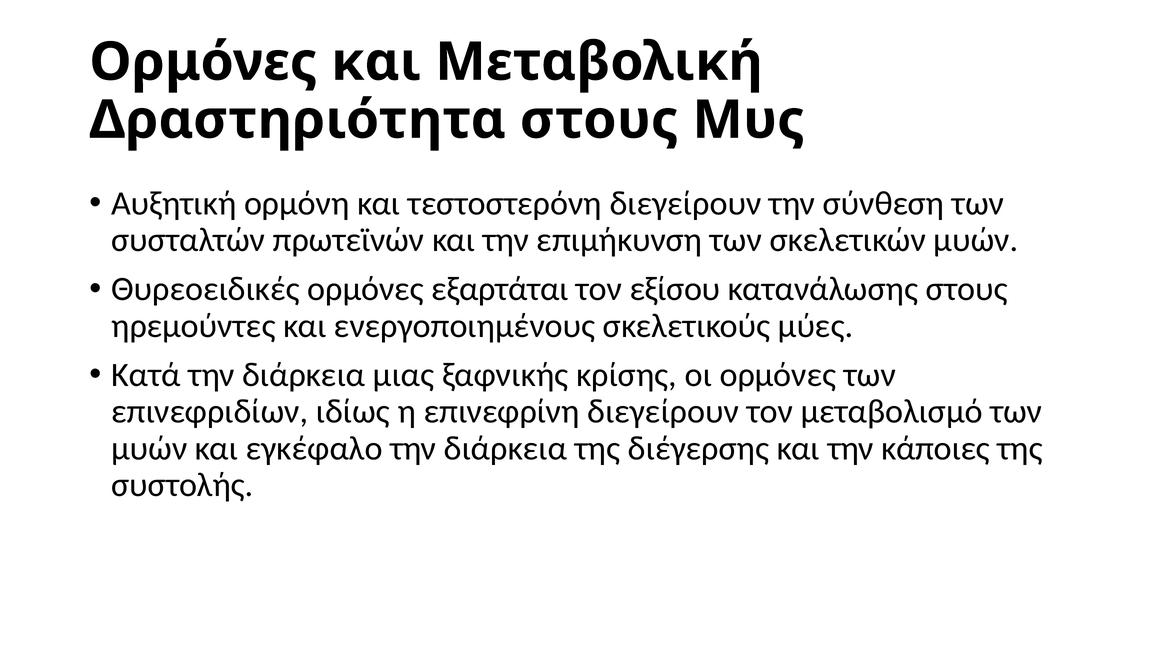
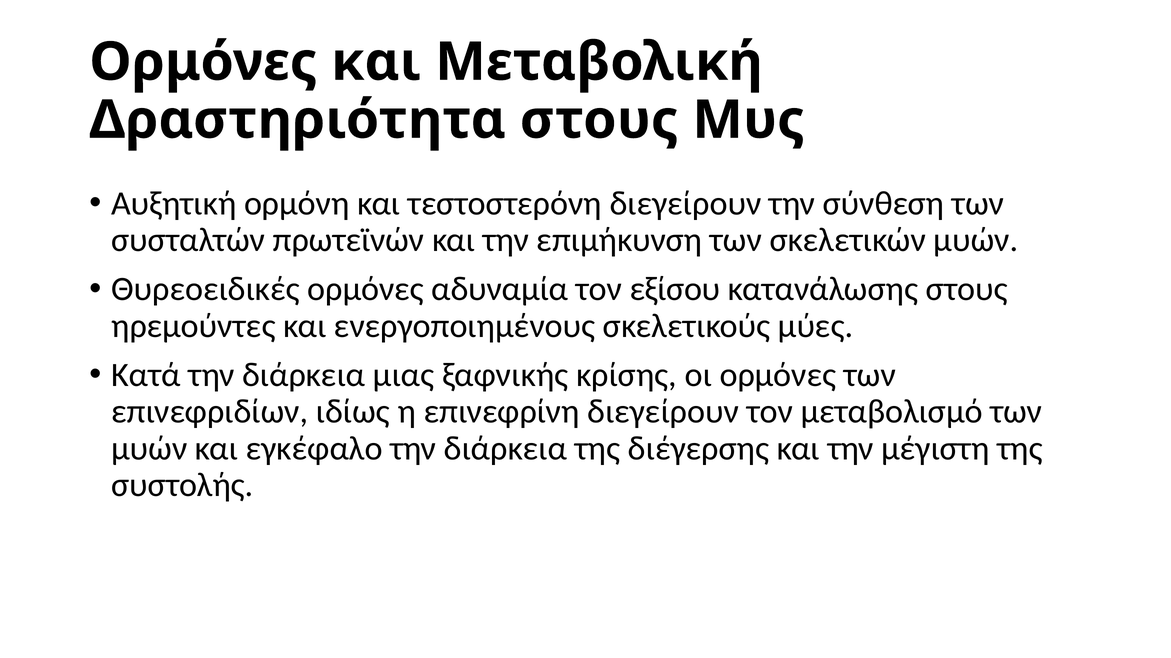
εξαρτάται: εξαρτάται -> αδυναμία (500, 289)
κάποιες: κάποιες -> μέγιστη (935, 449)
